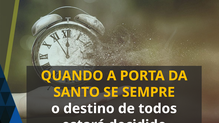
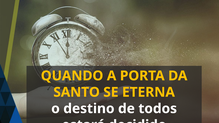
SEMPRE: SEMPRE -> ETERNA (148, 92)
